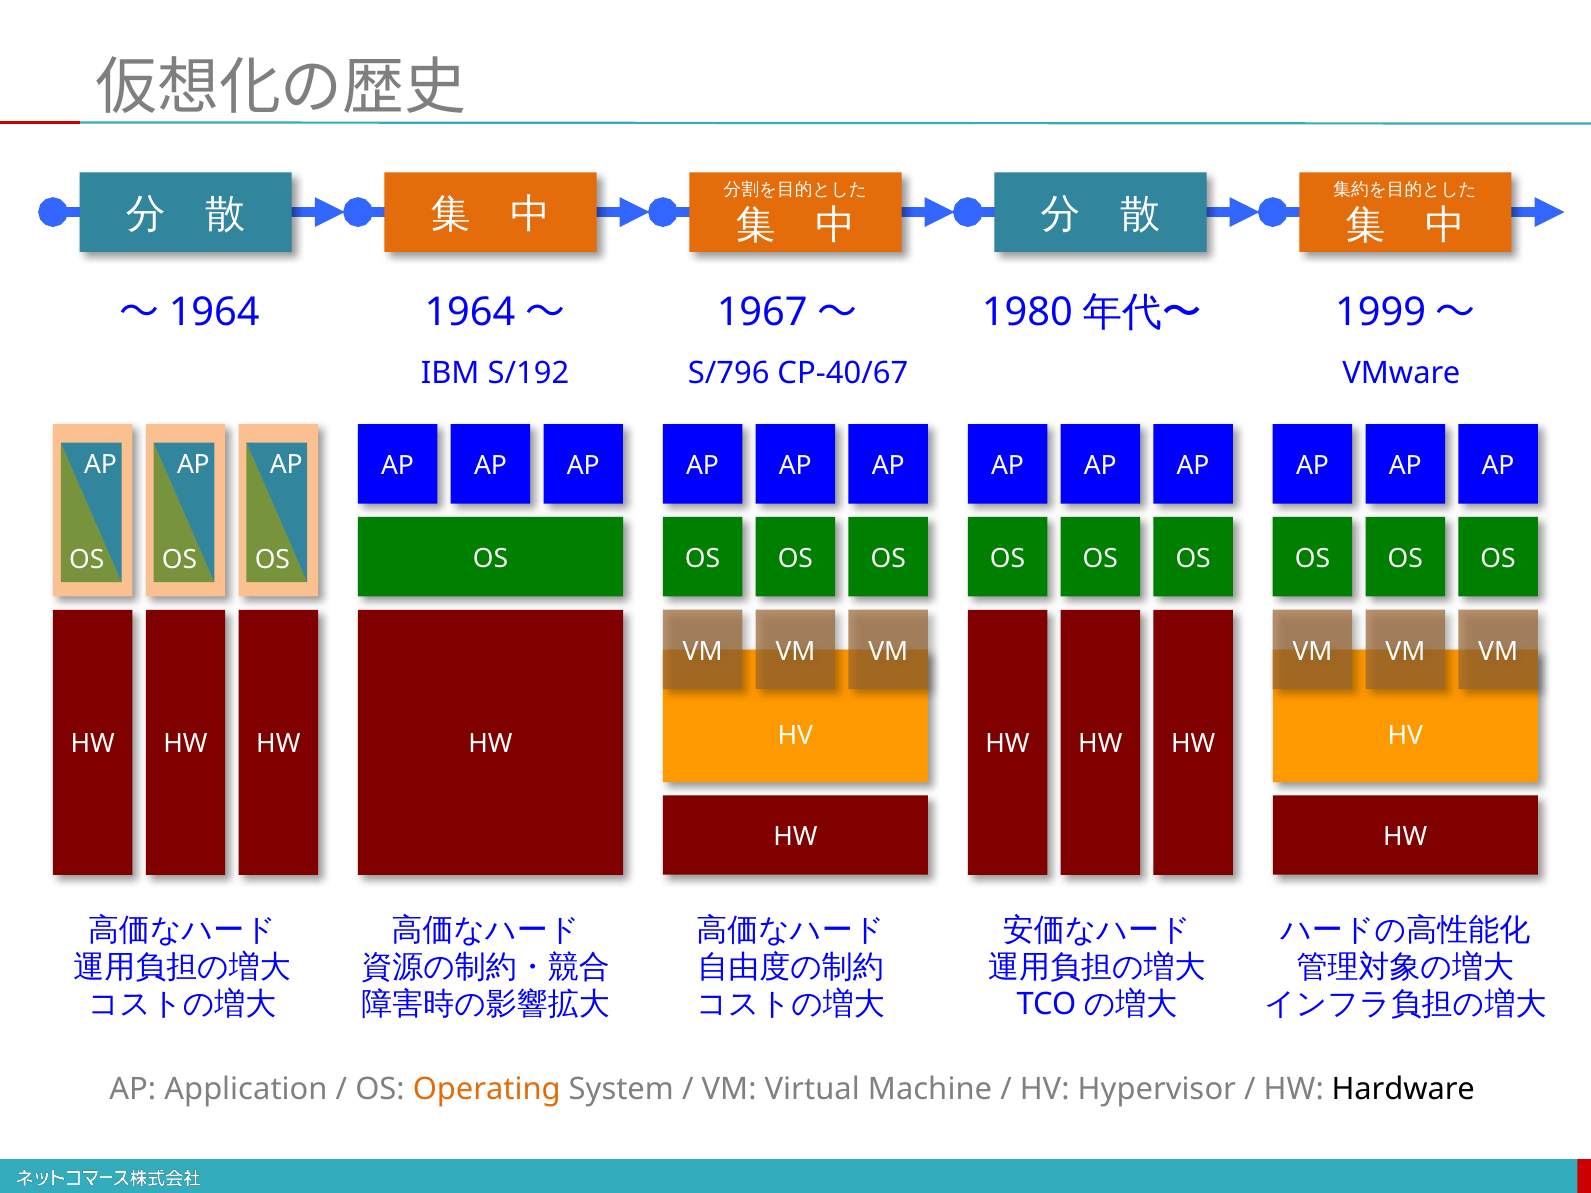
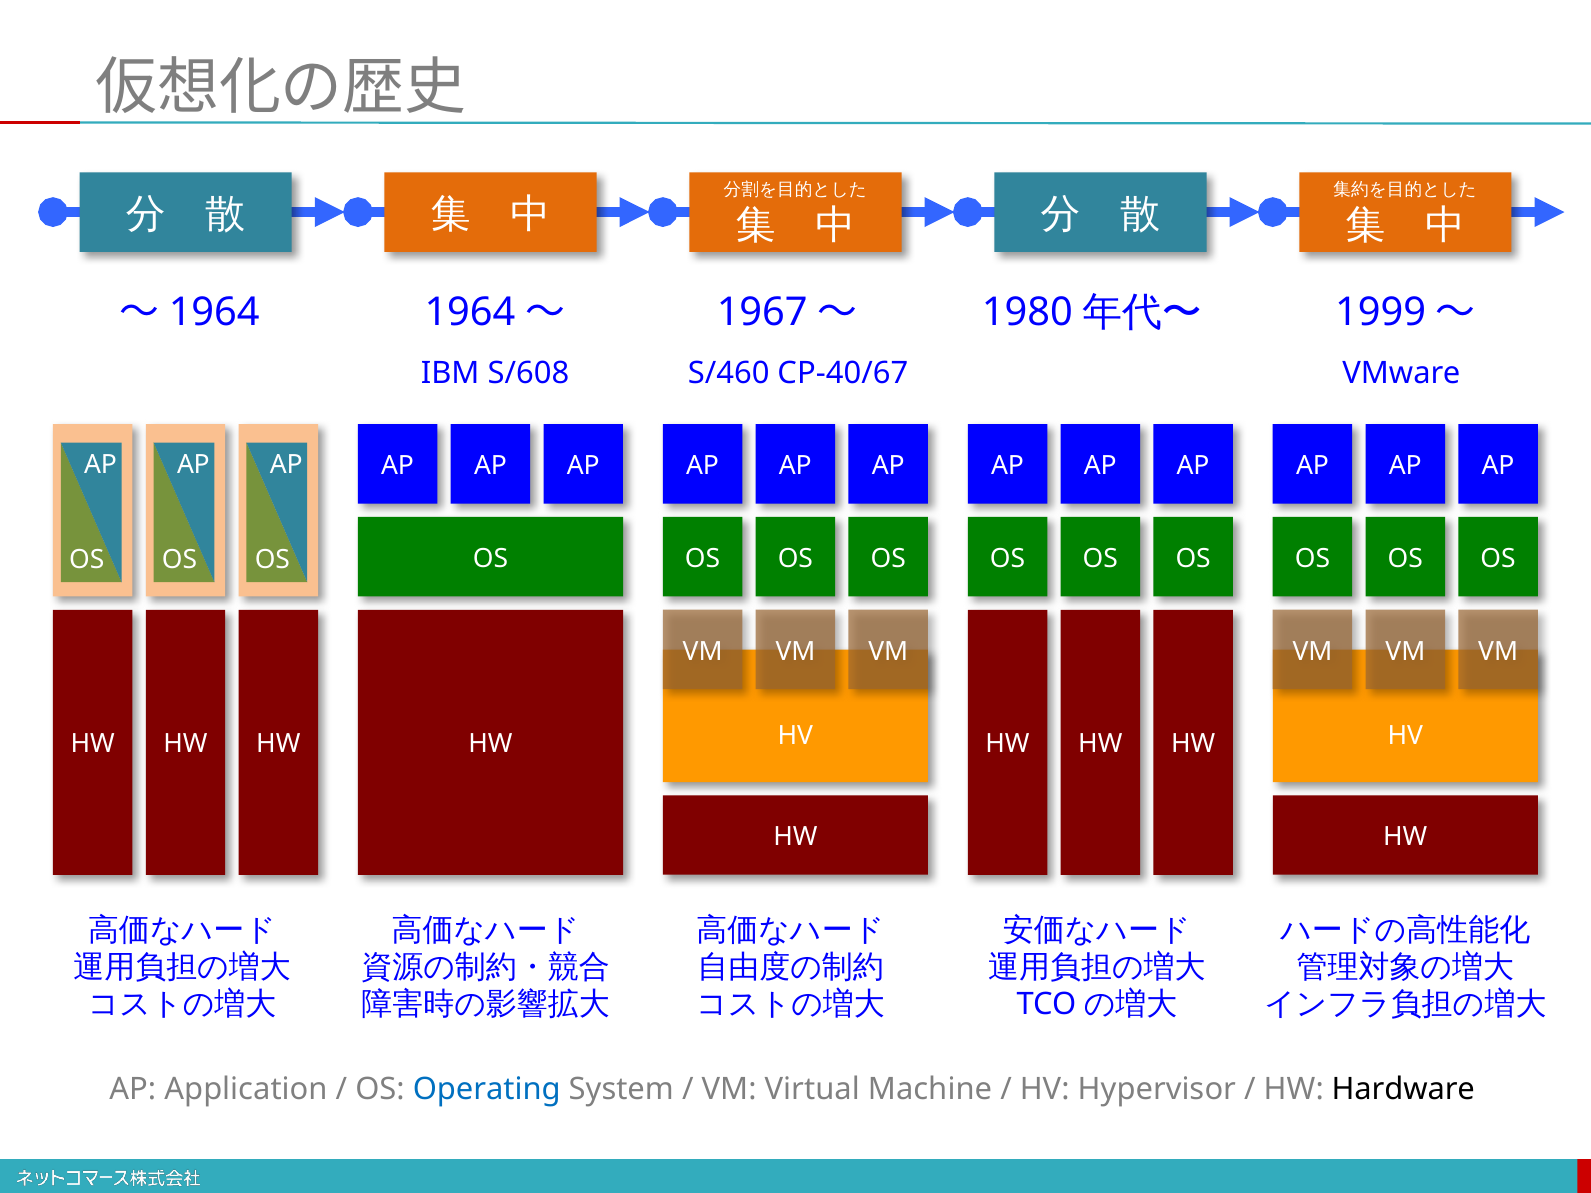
S/192: S/192 -> S/608 (529, 373)
S/796: S/796 -> S/460 (729, 373)
Operating colour: orange -> blue (487, 1089)
